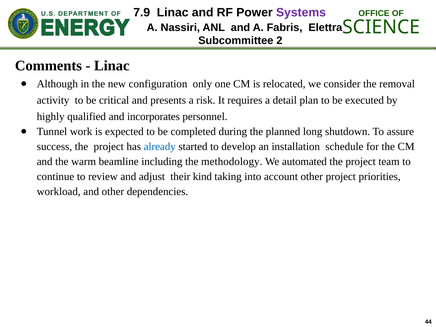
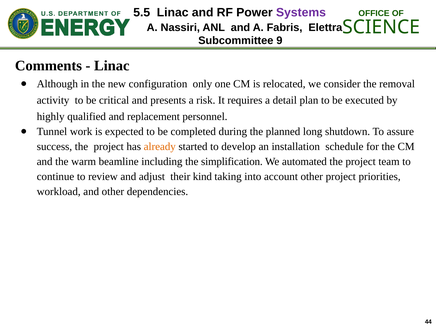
7.9: 7.9 -> 5.5 (142, 12)
2: 2 -> 9 (279, 41)
incorporates: incorporates -> replacement (153, 117)
already colour: blue -> orange (160, 147)
methodology: methodology -> simplification (232, 162)
